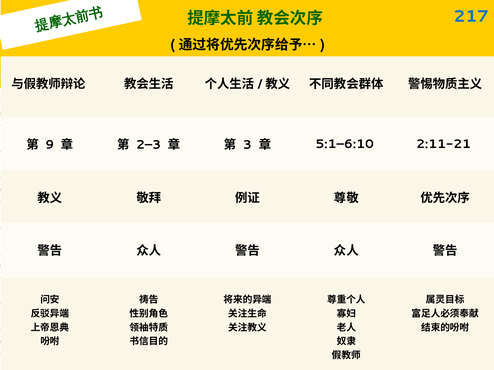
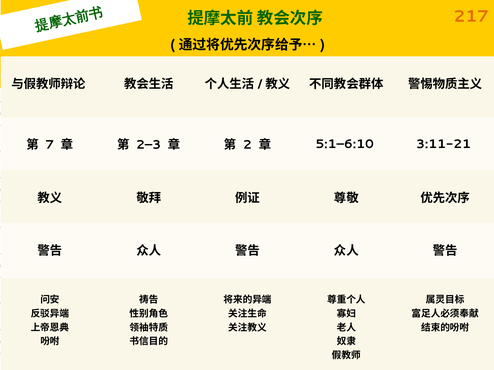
217 colour: blue -> orange (471, 16)
9: 9 -> 7 (50, 145)
3: 3 -> 2 (247, 145)
2:11-21: 2:11-21 -> 3:11-21 (443, 144)
